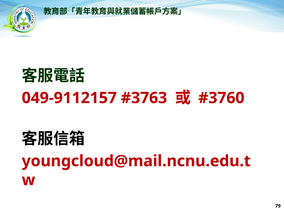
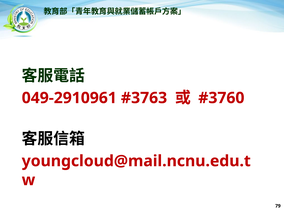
049-9112157: 049-9112157 -> 049-2910961 (69, 98)
